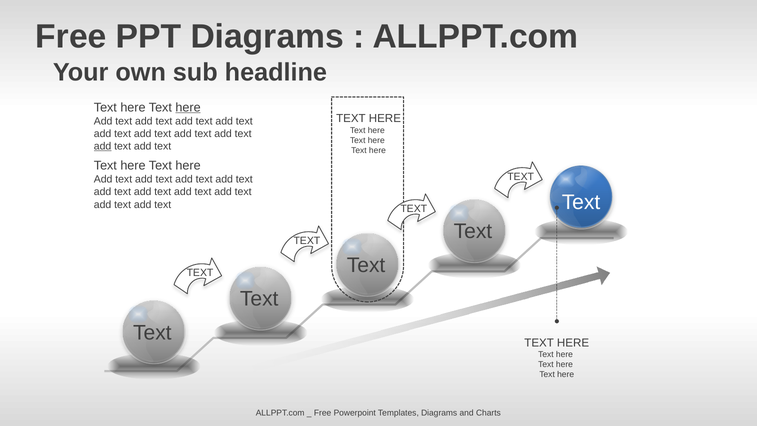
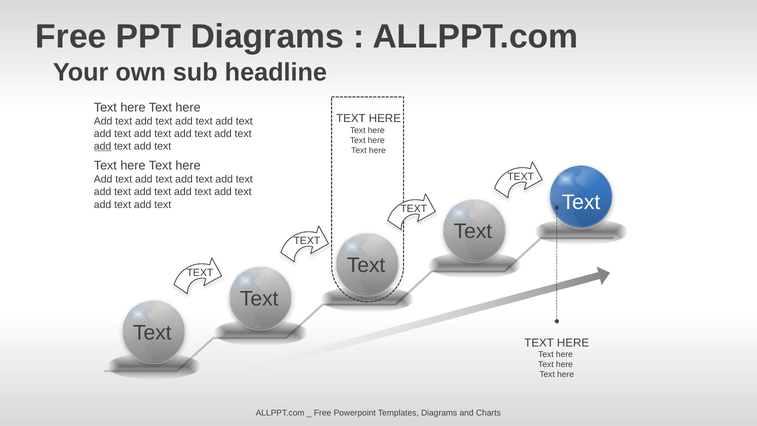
here underline: present -> none (188, 107)
